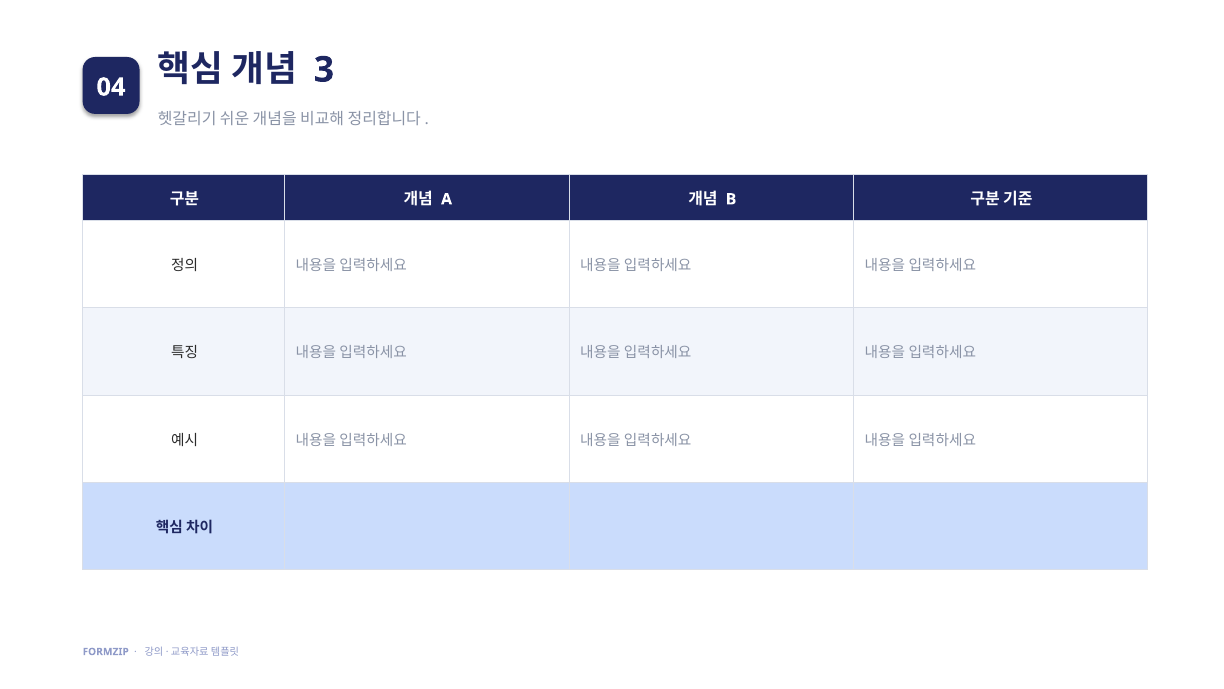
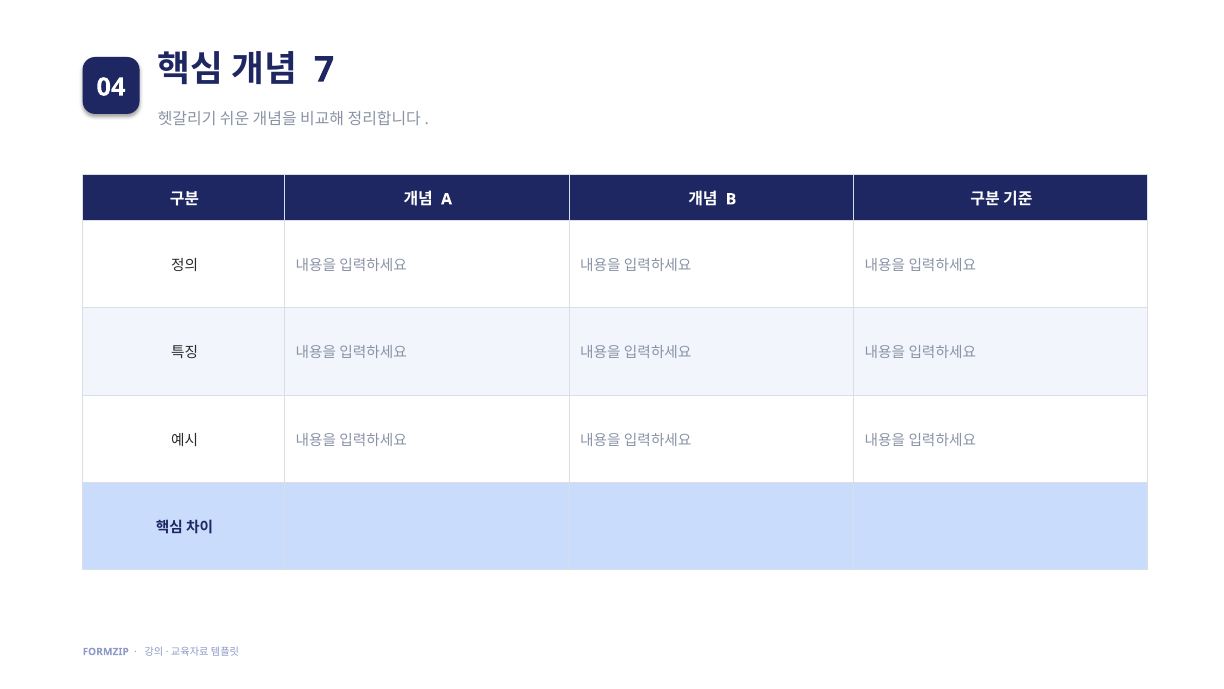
3: 3 -> 7 (324, 70)
